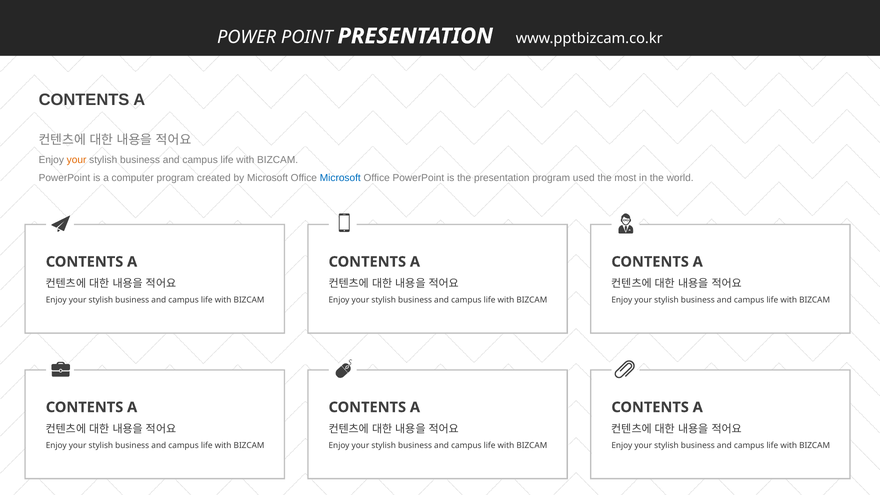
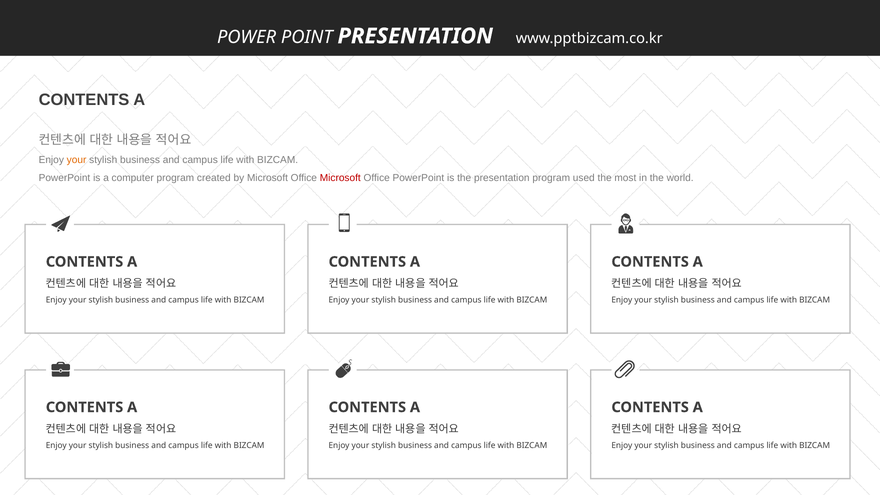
Microsoft colour: blue -> red (340, 178)
